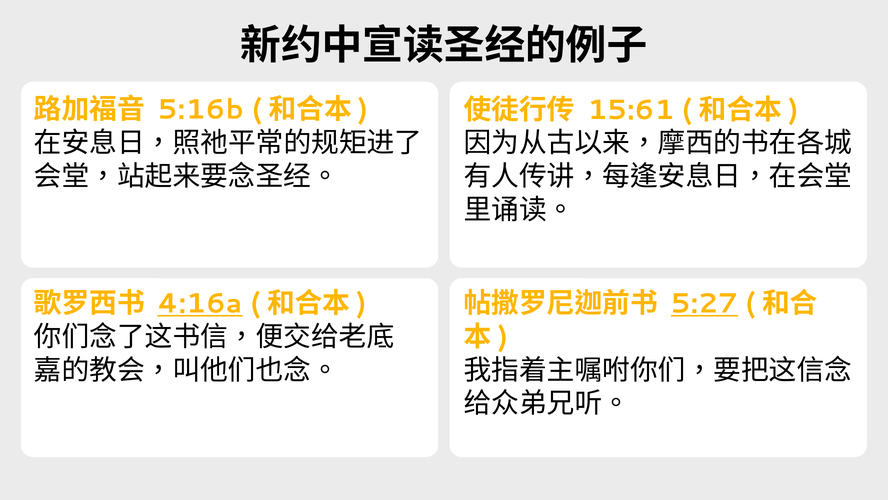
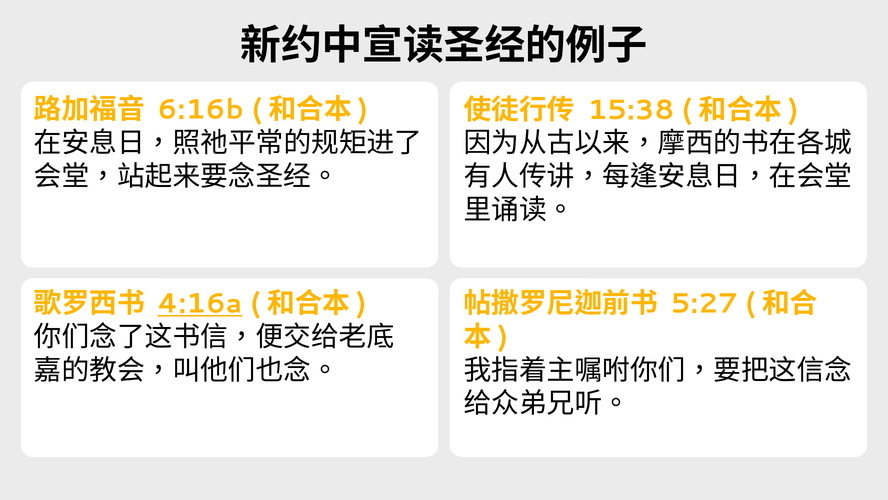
5:16b: 5:16b -> 6:16b (201, 110)
15:61: 15:61 -> 15:38 (631, 110)
5:27 underline: present -> none (704, 303)
